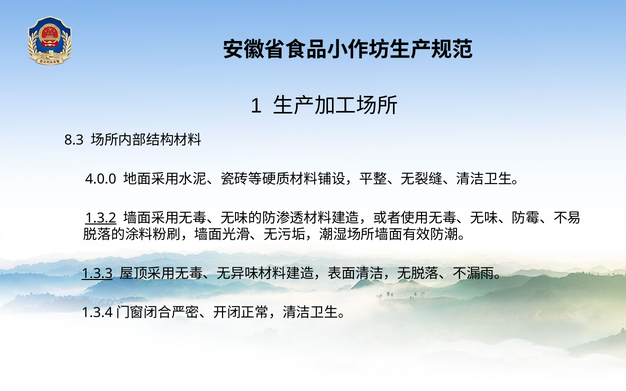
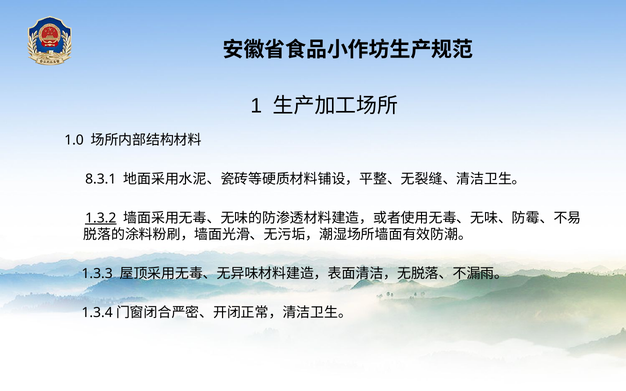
8.3: 8.3 -> 1.0 (74, 140)
4.0.0: 4.0.0 -> 8.3.1 (101, 179)
1.3.3 underline: present -> none (97, 274)
